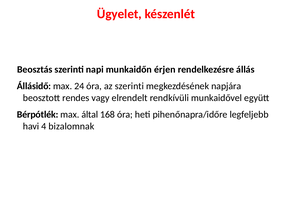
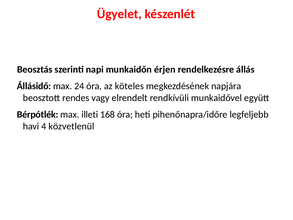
az szerinti: szerinti -> köteles (129, 86)
által: által -> illeti (90, 114)
bizalomnak: bizalomnak -> közvetlenül (71, 126)
